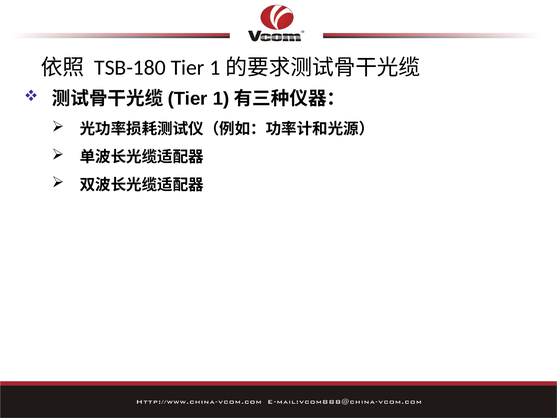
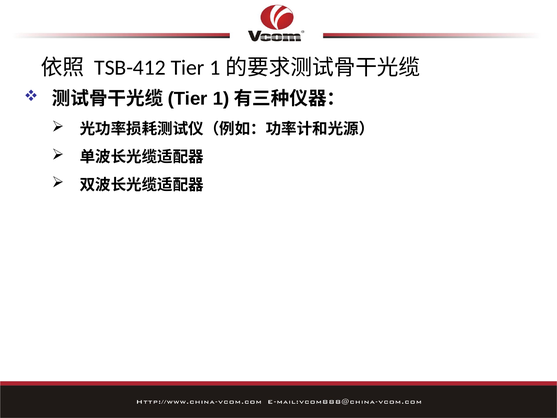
TSB-180: TSB-180 -> TSB-412 (130, 67)
